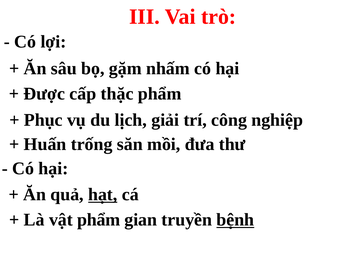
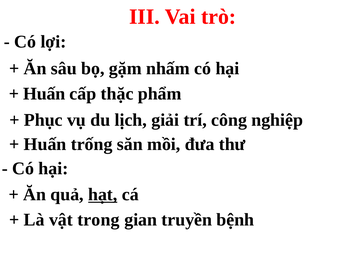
Được: Được -> Huấn (44, 94)
vật phẩm: phẩm -> trong (98, 220)
bệnh underline: present -> none (235, 220)
